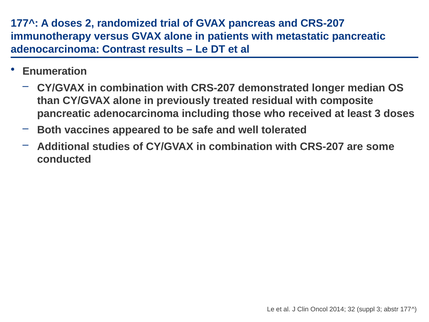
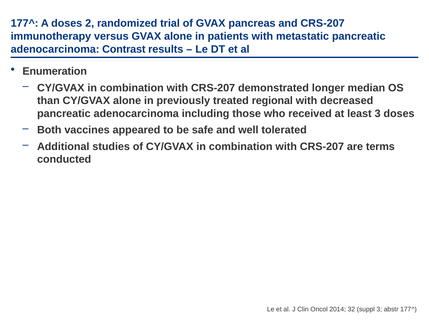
residual: residual -> regional (272, 101)
composite: composite -> decreased (347, 101)
some: some -> terms (380, 146)
